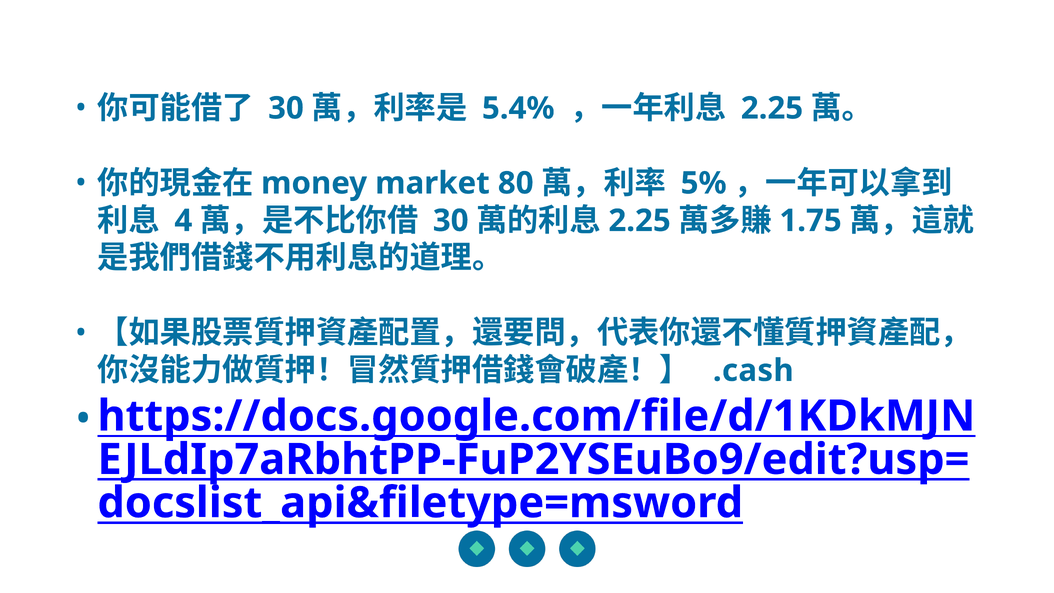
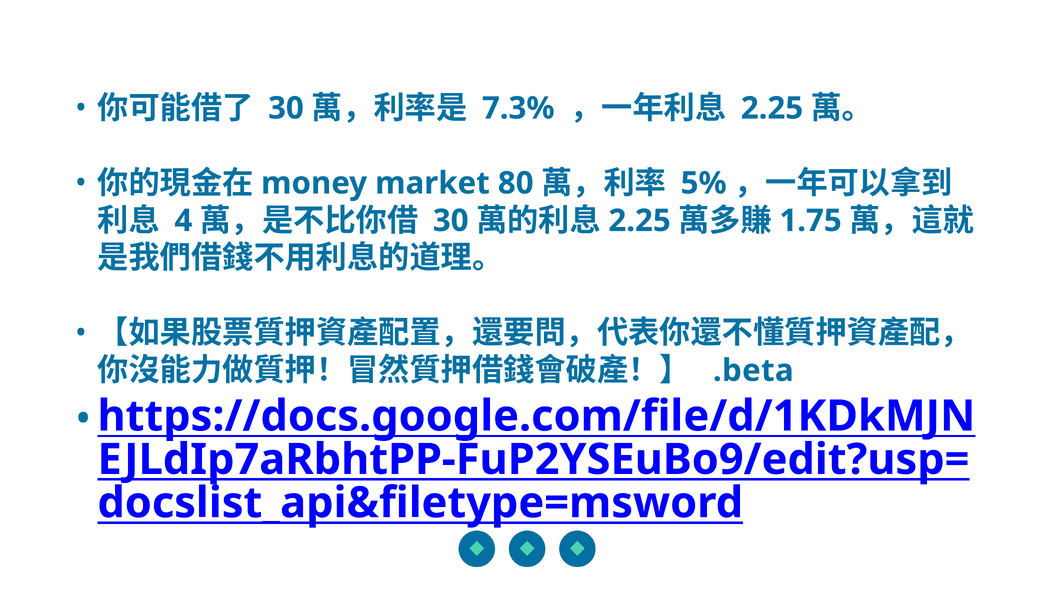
5.4%: 5.4% -> 7.3% (518, 108)
.cash: .cash -> .beta (753, 371)
